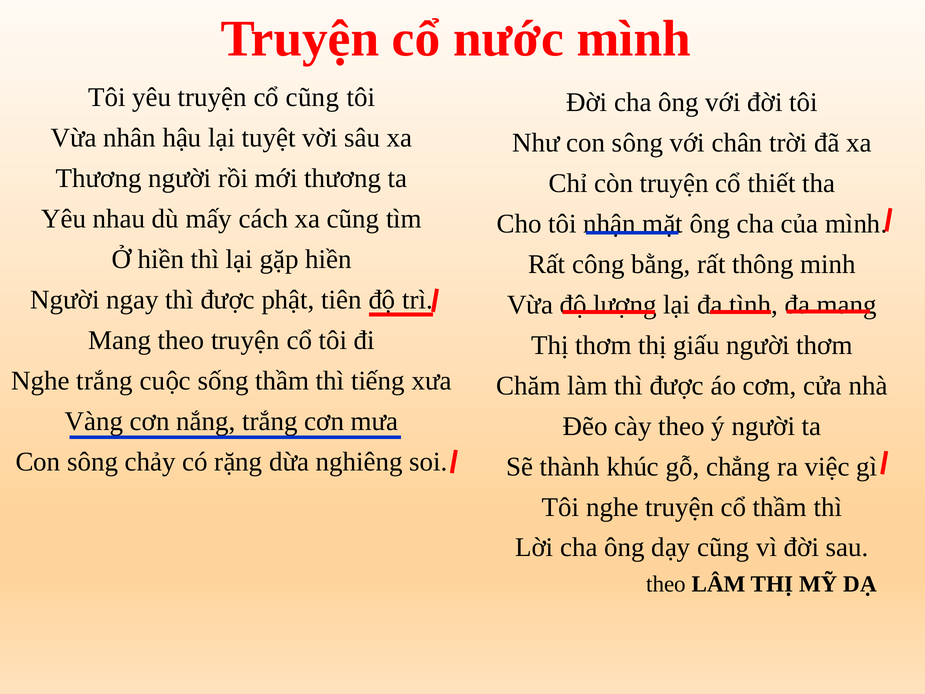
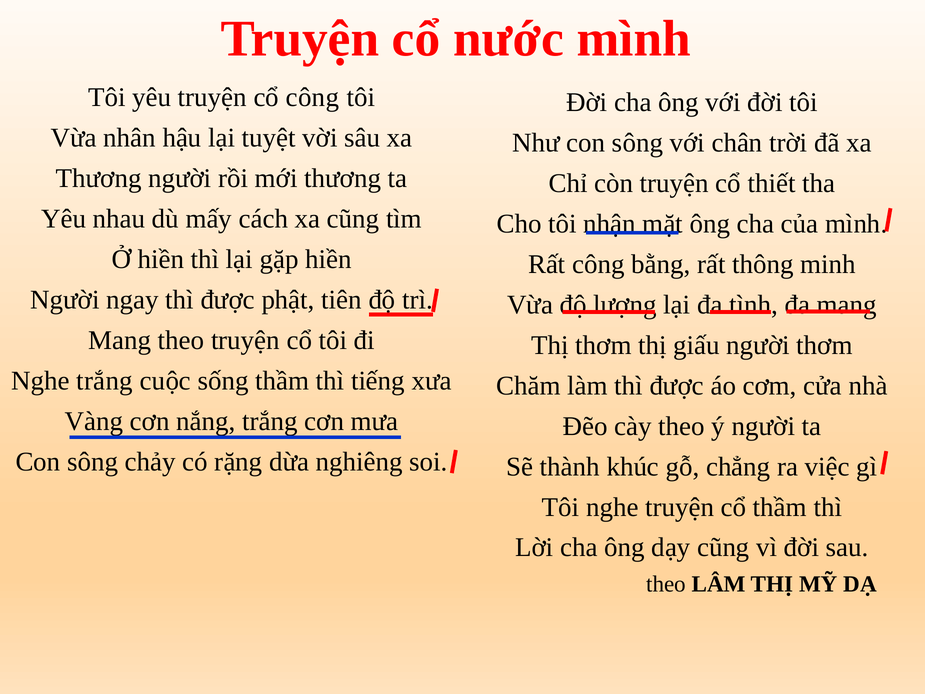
cổ cũng: cũng -> công (313, 97)
